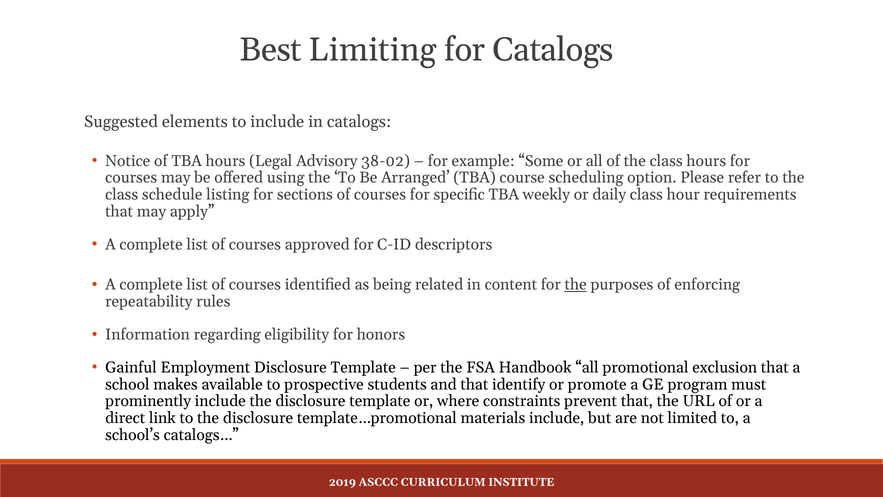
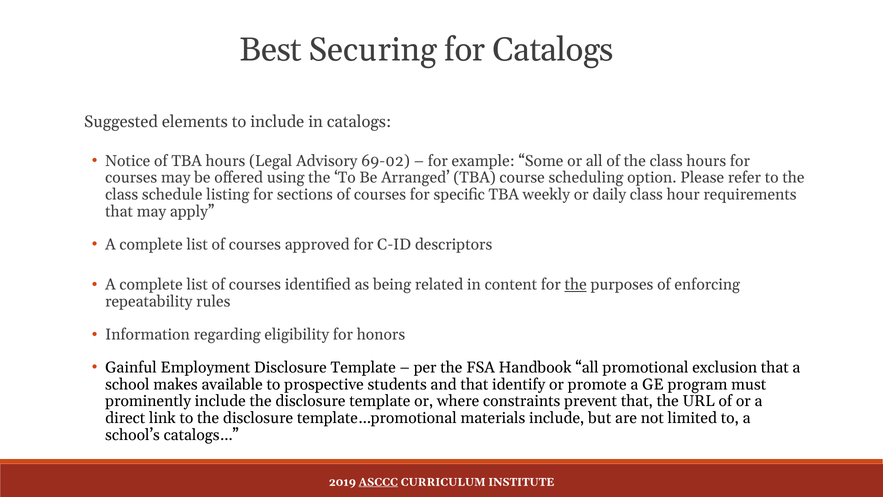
Limiting: Limiting -> Securing (373, 50)
38-02: 38-02 -> 69-02 (386, 161)
ASCCC underline: none -> present (378, 482)
